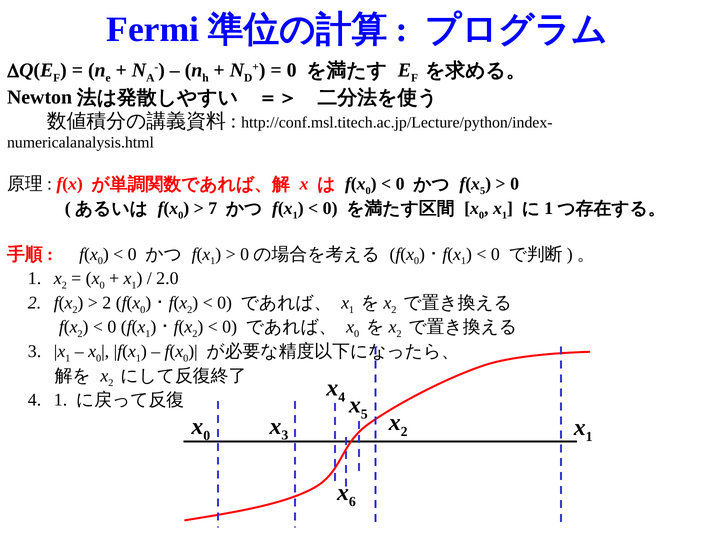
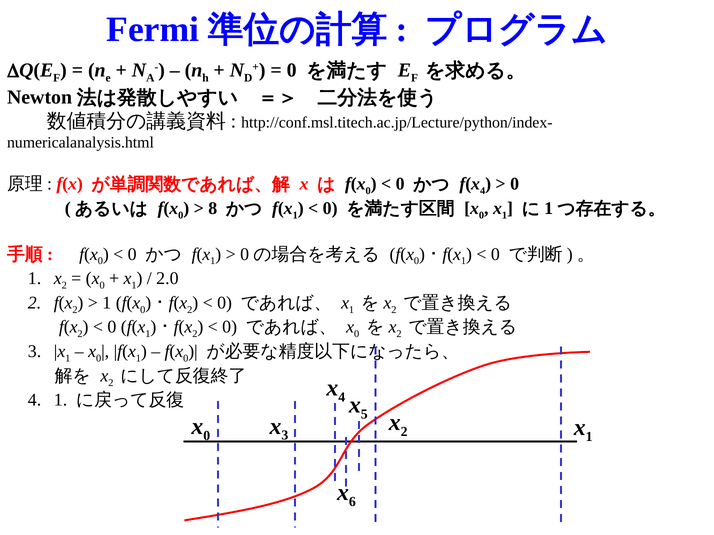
f(x 5: 5 -> 4 (483, 191)
7: 7 -> 8 (213, 209)
2: 2 -> 1 (107, 303)
